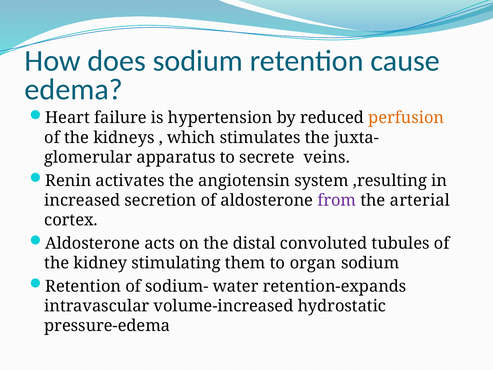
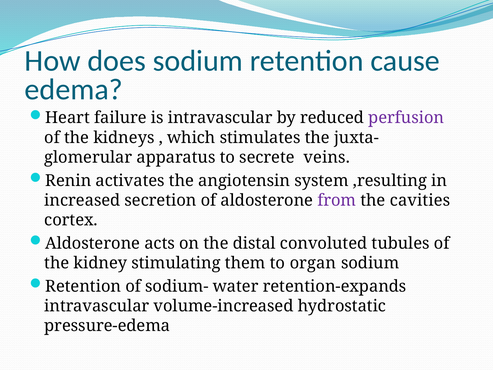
is hypertension: hypertension -> intravascular (220, 118)
perfusion colour: orange -> purple (406, 118)
arterial: arterial -> cavities (420, 200)
